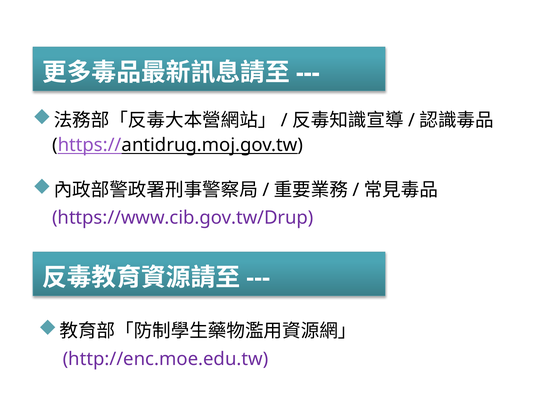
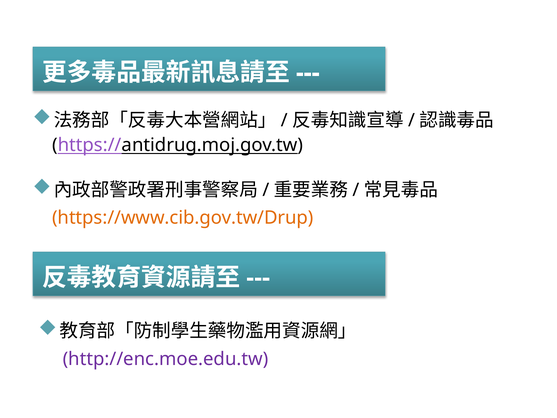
https://www.cib.gov.tw/Drup colour: purple -> orange (183, 218)
